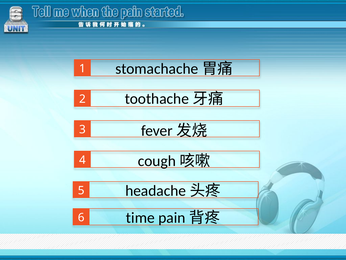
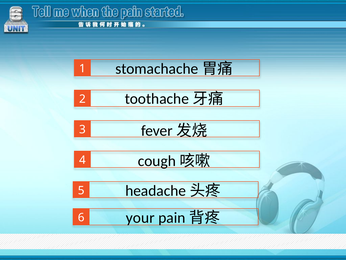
time: time -> your (140, 217)
